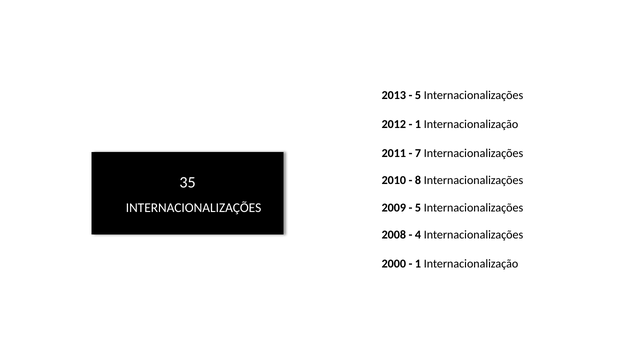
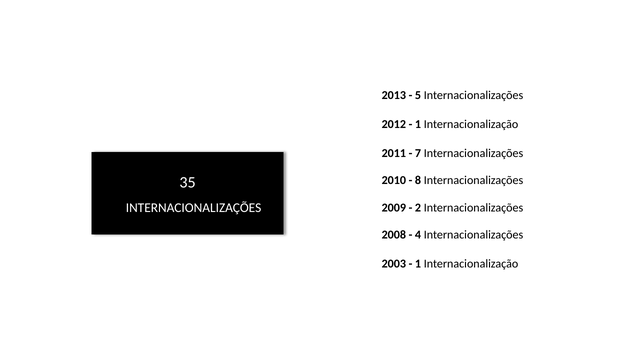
5: 5 -> 2 (418, 207)
2000: 2000 -> 2003 (394, 263)
